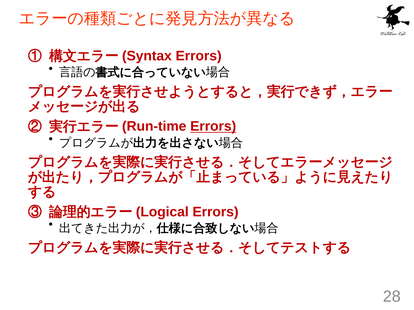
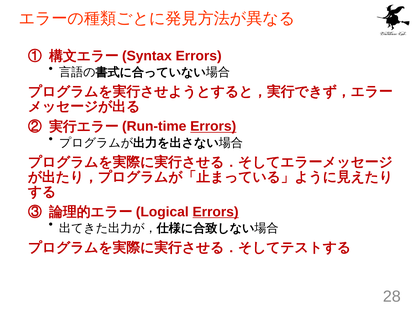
Errors underline: none -> present (216, 212)
